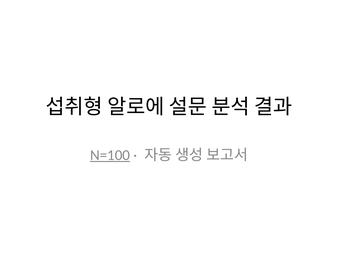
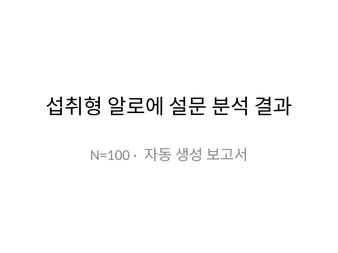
N=100 underline: present -> none (110, 155)
